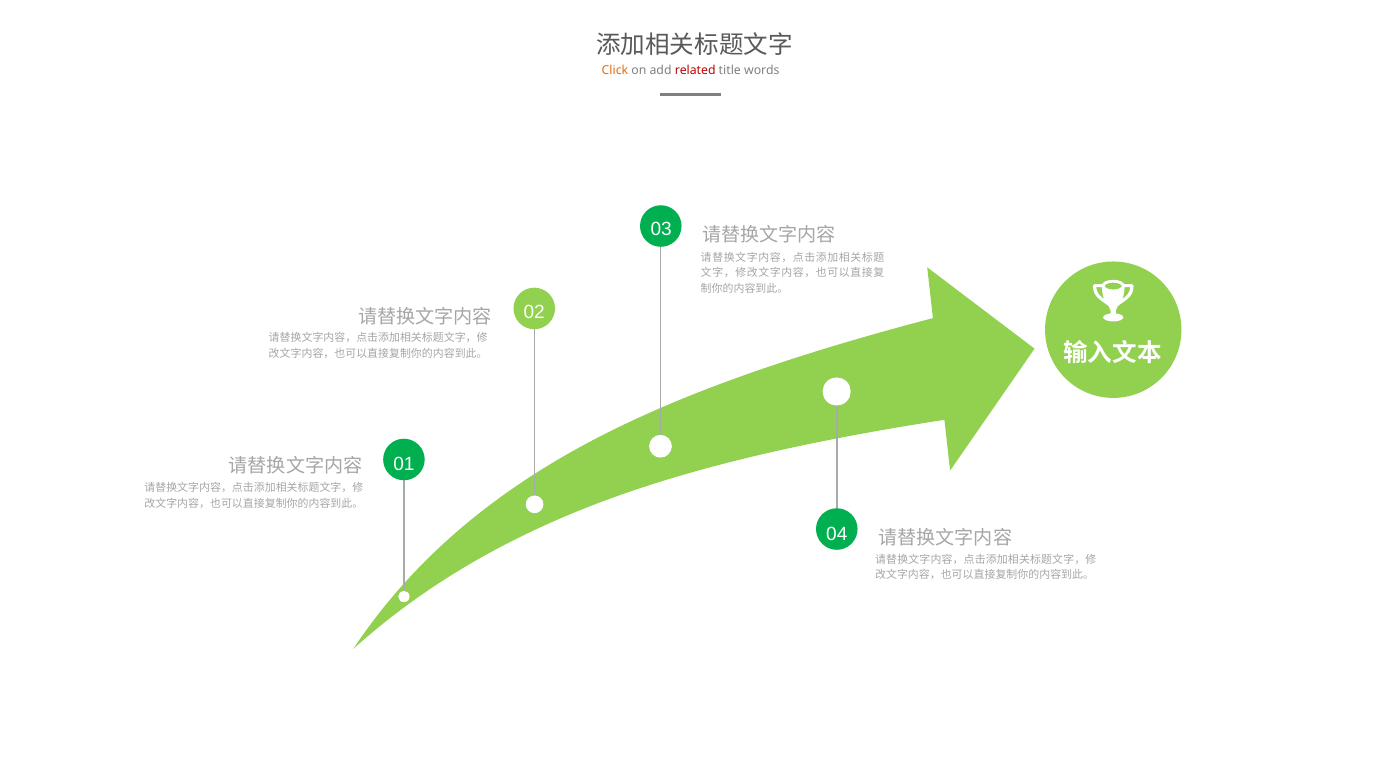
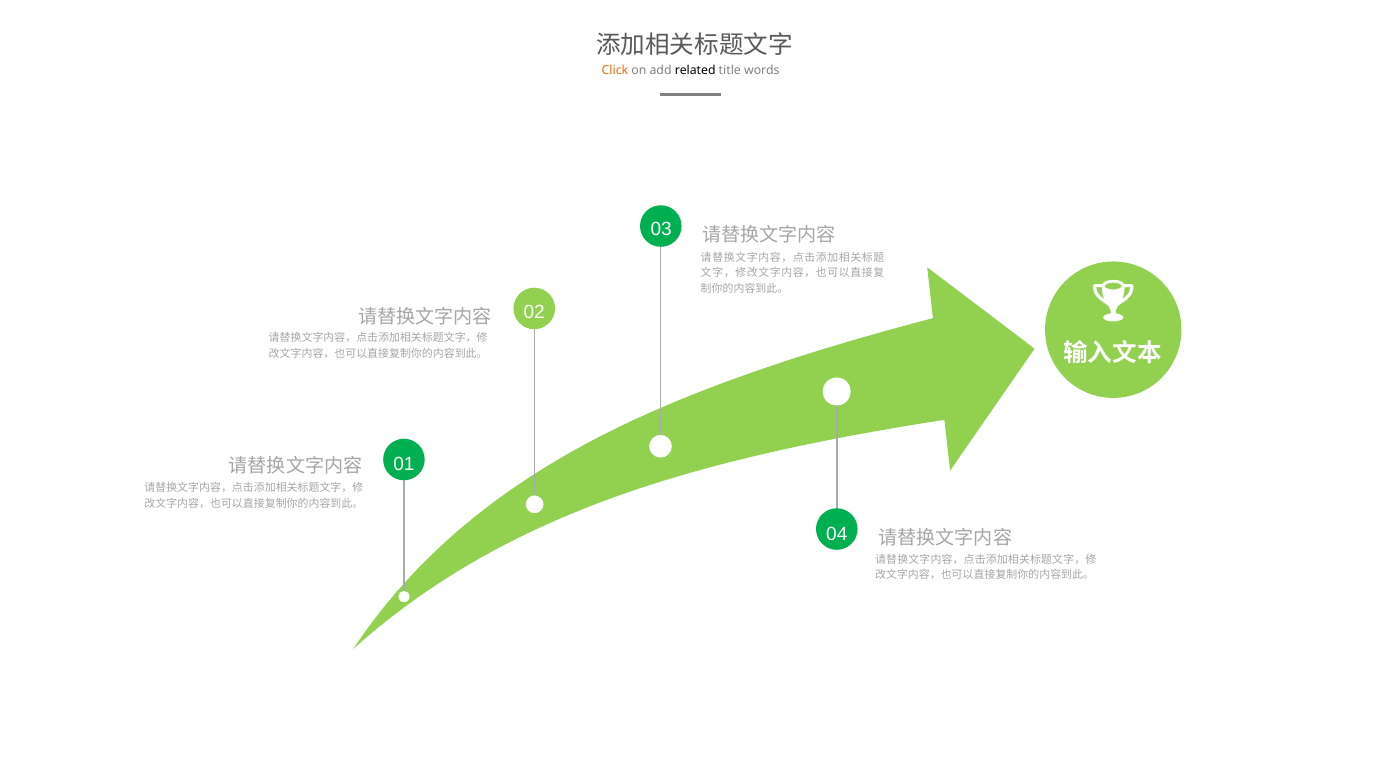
related colour: red -> black (695, 71)
